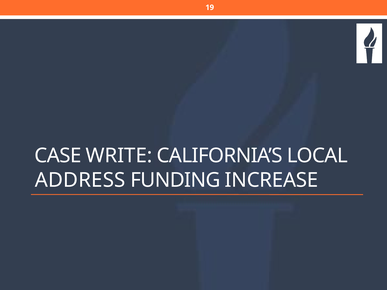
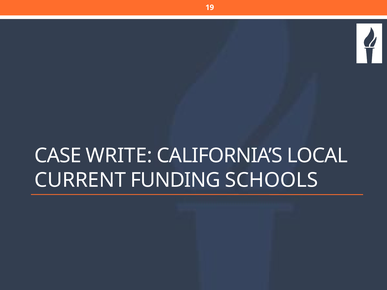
ADDRESS: ADDRESS -> CURRENT (80, 180)
INCREASE: INCREASE -> SCHOOLS (271, 180)
